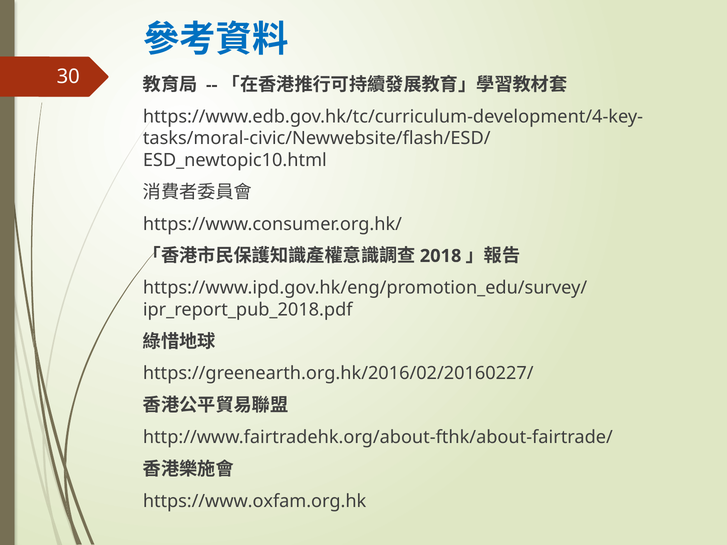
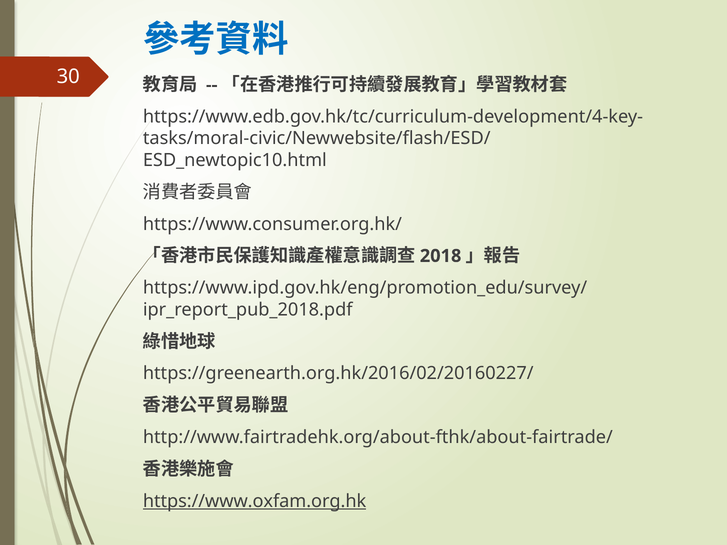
https://www.oxfam.org.hk underline: none -> present (255, 501)
